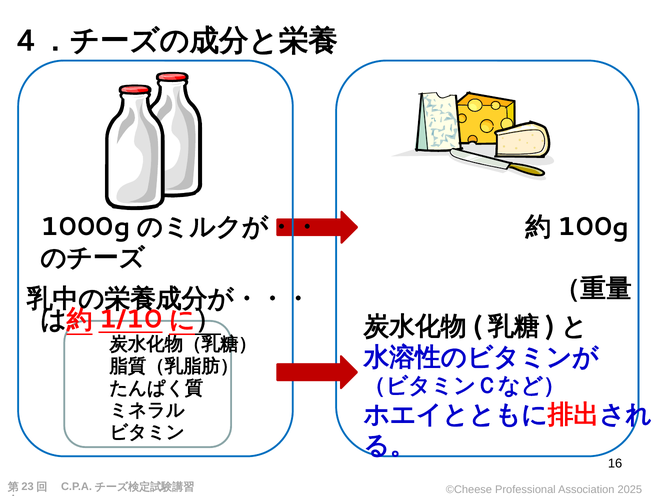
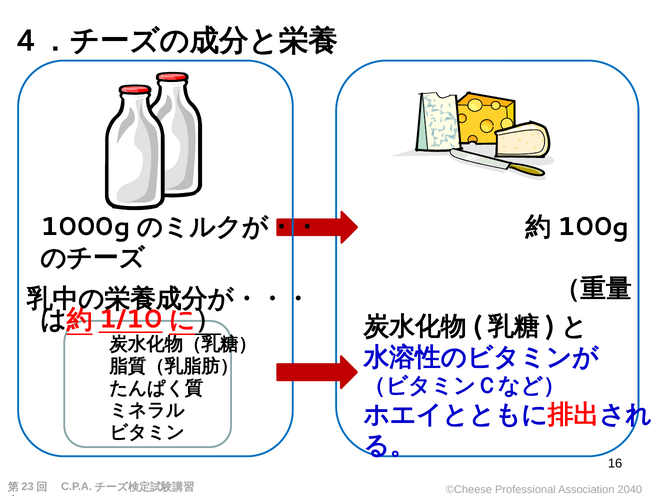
2025: 2025 -> 2040 (630, 490)
